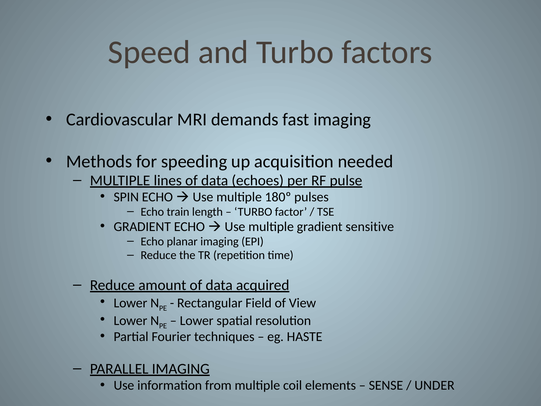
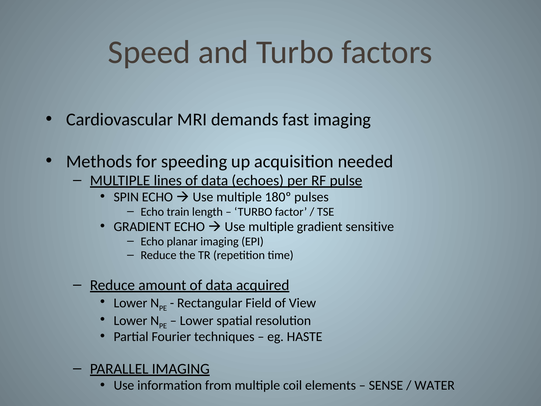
UNDER: UNDER -> WATER (435, 385)
